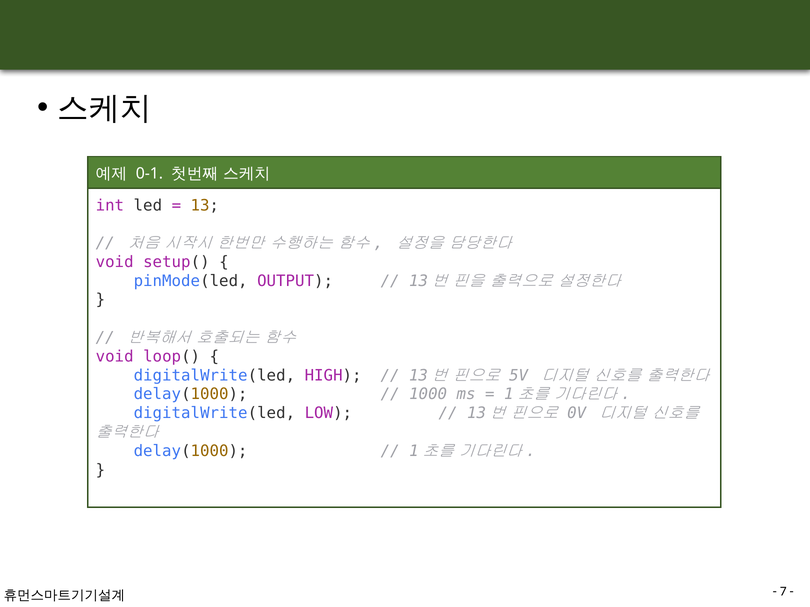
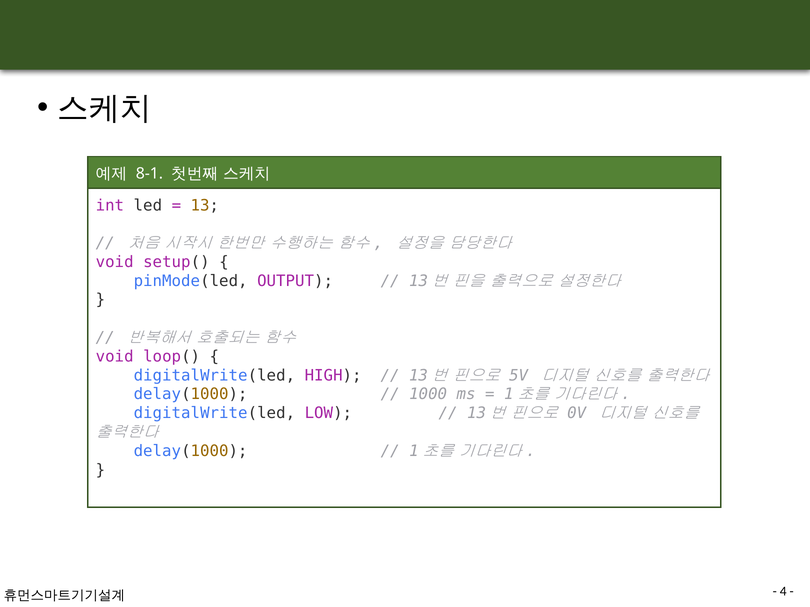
0-1: 0-1 -> 8-1 (149, 174)
7: 7 -> 4 (783, 592)
